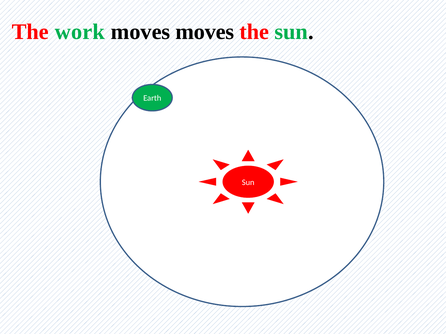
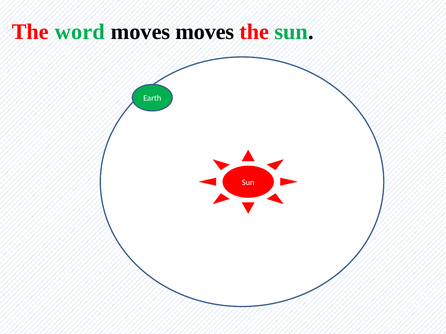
work: work -> word (80, 32)
